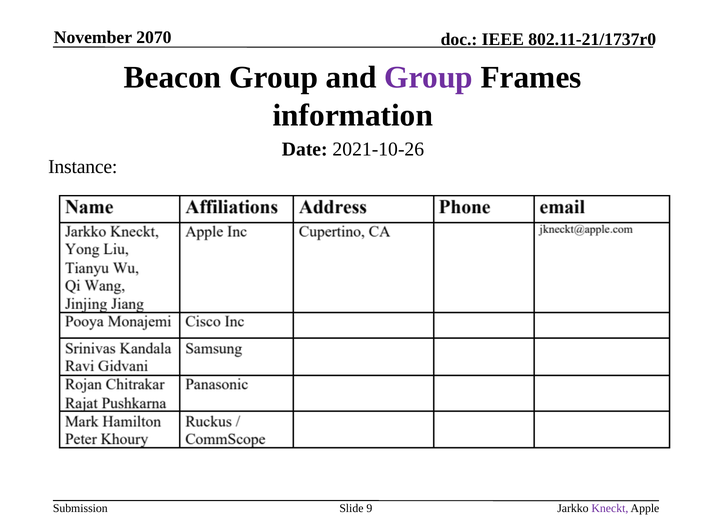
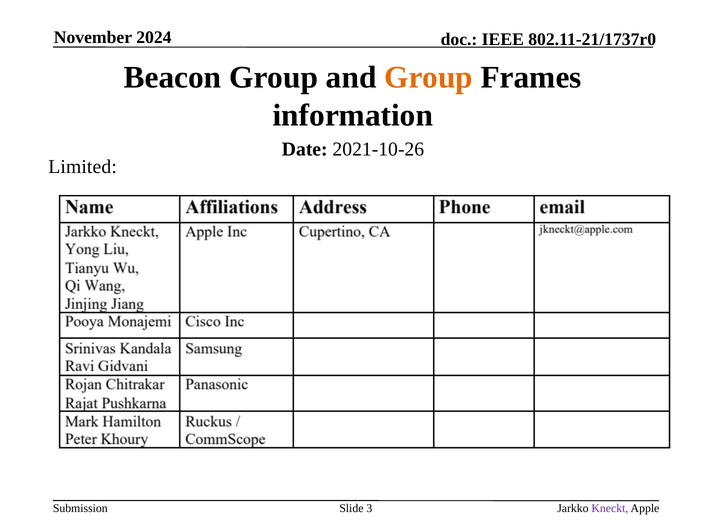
2070: 2070 -> 2024 (154, 37)
Group colour: purple -> orange (429, 77)
Instance: Instance -> Limited (83, 166)
9: 9 -> 3 (369, 508)
